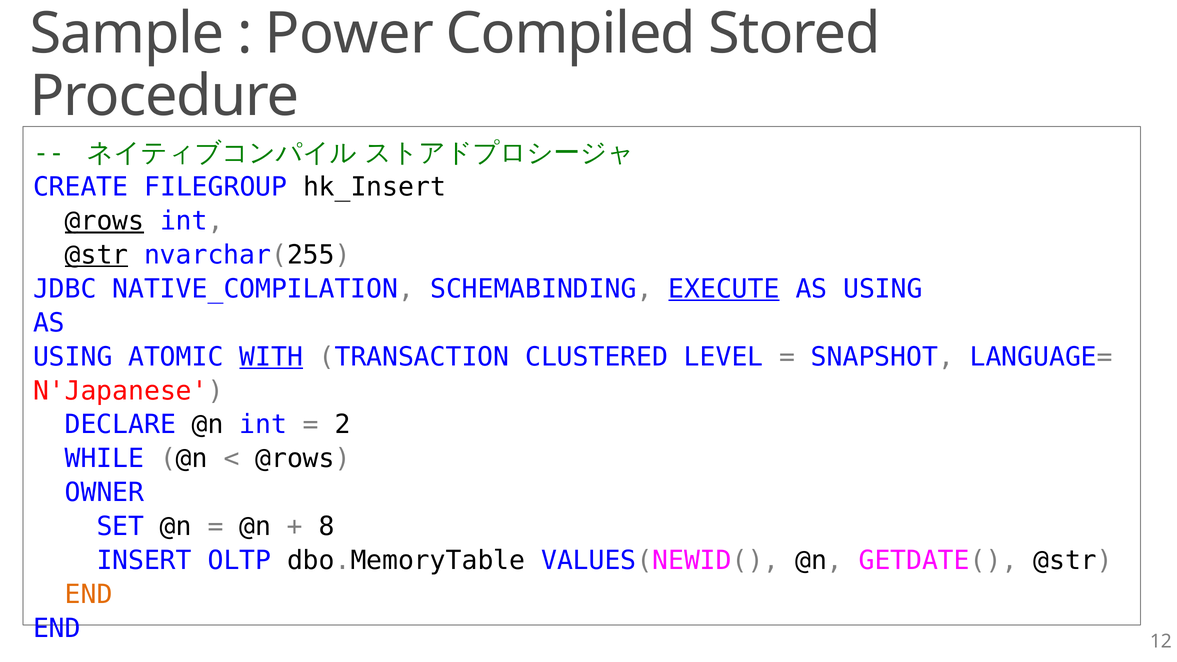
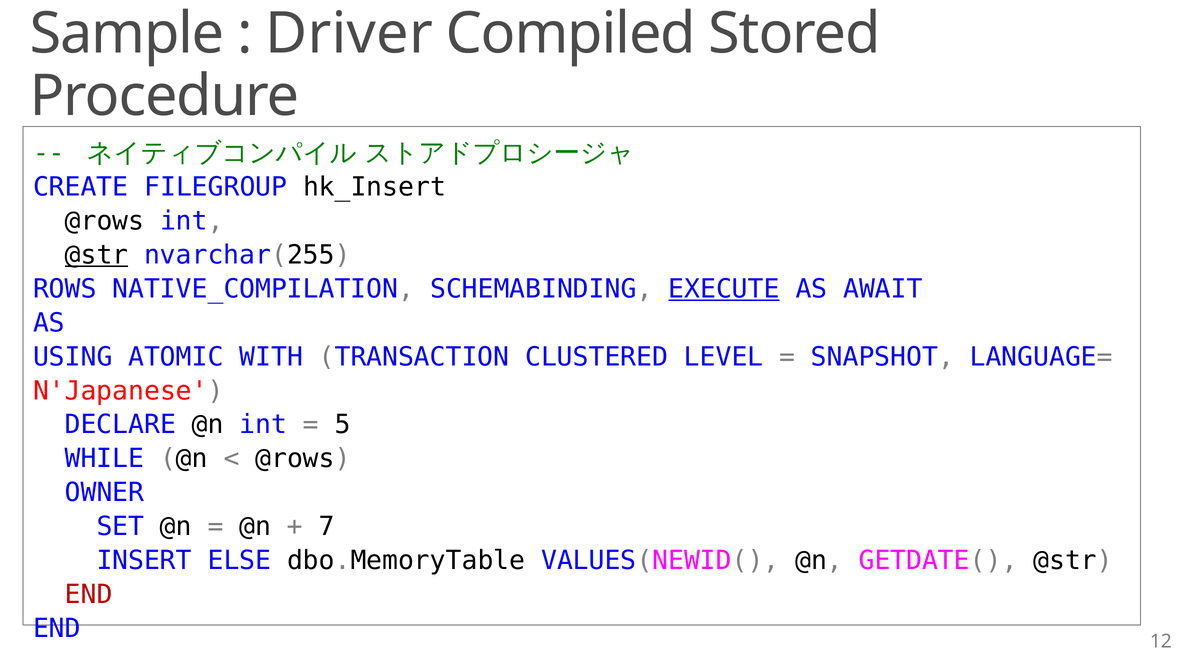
Power: Power -> Driver (349, 34)
@rows underline: present -> none (104, 221)
JDBC: JDBC -> ROWS (65, 289)
USING: USING -> AWAIT (883, 289)
WITH underline: present -> none (271, 357)
2: 2 -> 5 (343, 425)
8: 8 -> 7 (327, 527)
OLTP: OLTP -> ELSE (239, 560)
END colour: orange -> red (89, 594)
